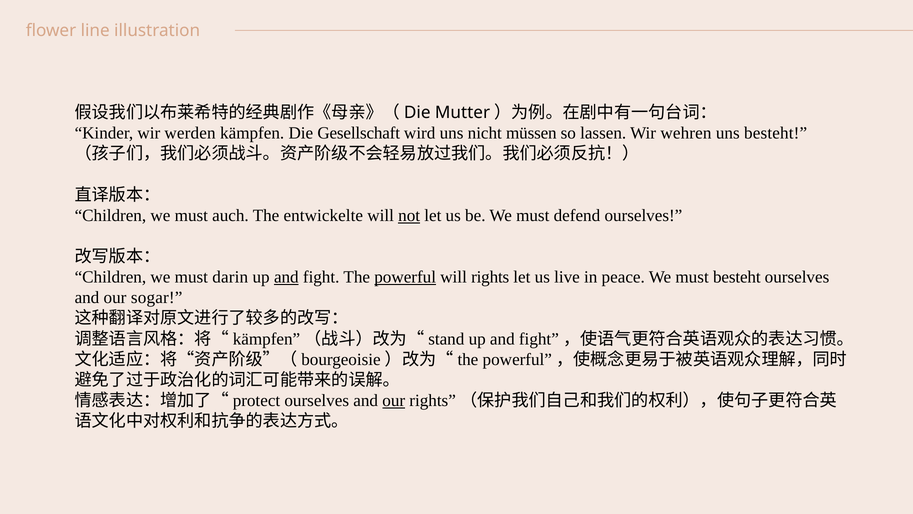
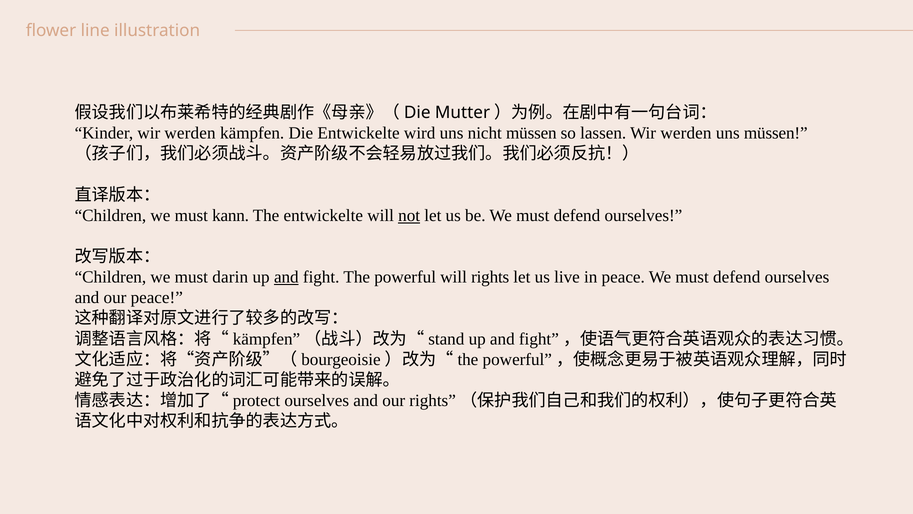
Die Gesellschaft: Gesellschaft -> Entwickelte (359, 133)
lassen Wir wehren: wehren -> werden (686, 133)
uns besteht: besteht -> müssen (776, 133)
auch: auch -> kann (231, 215)
powerful underline: present -> none (405, 277)
peace We must besteht: besteht -> defend (737, 277)
our sogar: sogar -> peace (157, 297)
our underline: present -> none (394, 400)
